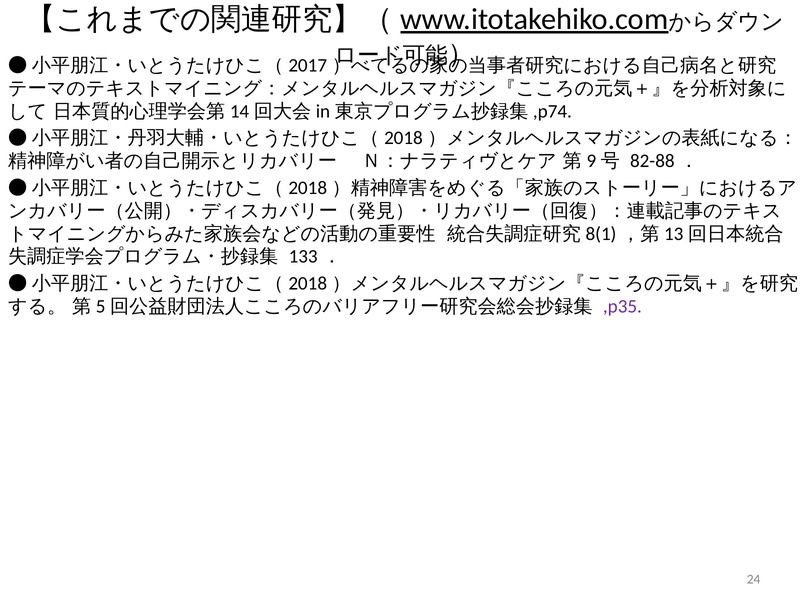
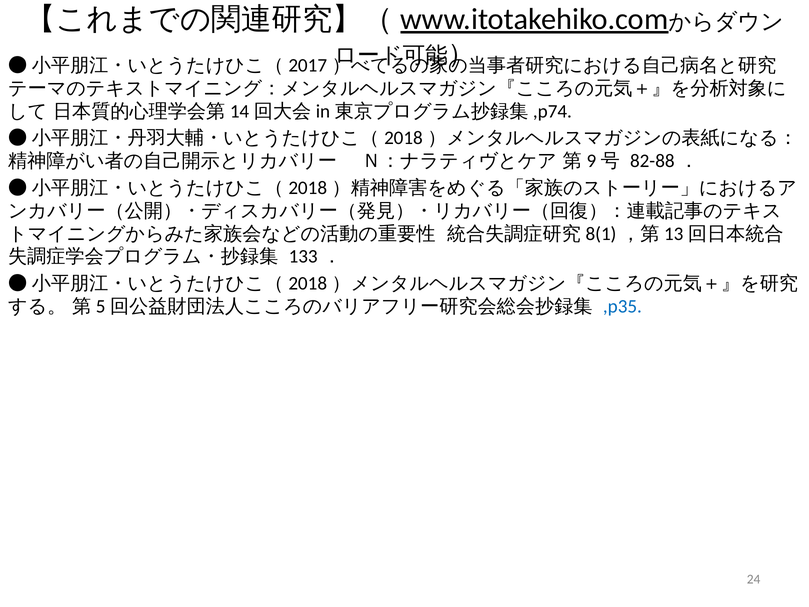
,p35 colour: purple -> blue (622, 306)
